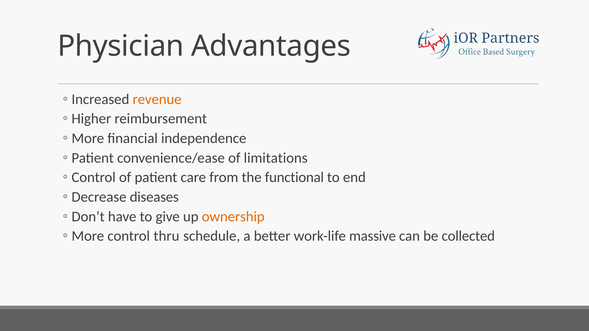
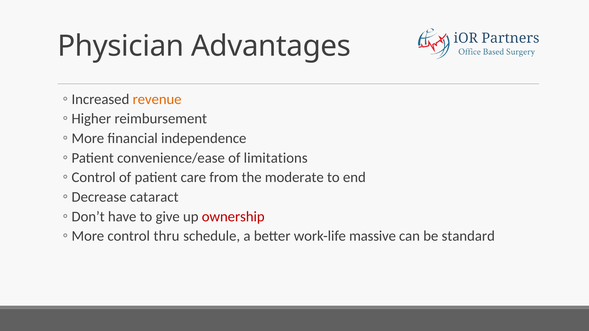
functional: functional -> moderate (294, 178)
diseases: diseases -> cataract (154, 197)
ownership colour: orange -> red (233, 217)
collected: collected -> standard (468, 236)
